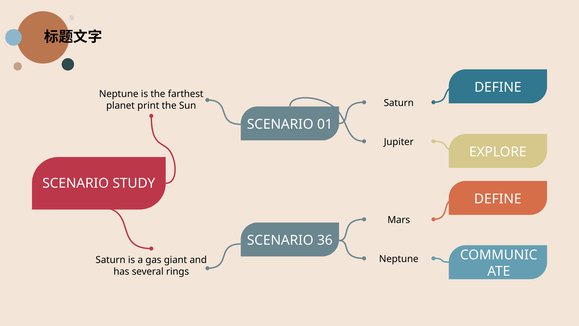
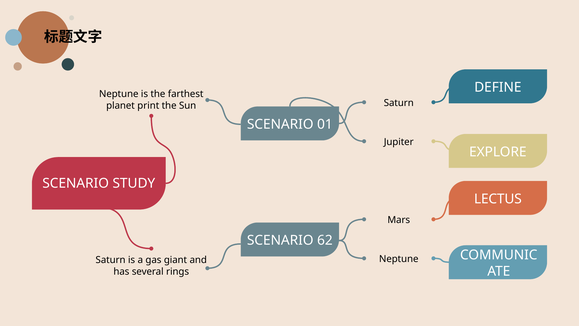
DEFINE: DEFINE -> LECTUS (498, 199)
36: 36 -> 62 (325, 240)
